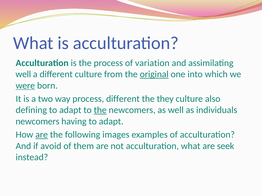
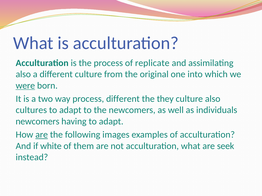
variation: variation -> replicate (152, 63)
well: well -> also (23, 74)
original underline: present -> none (154, 74)
defining: defining -> cultures (31, 110)
the underline: present -> none (100, 110)
avoid: avoid -> white (51, 146)
